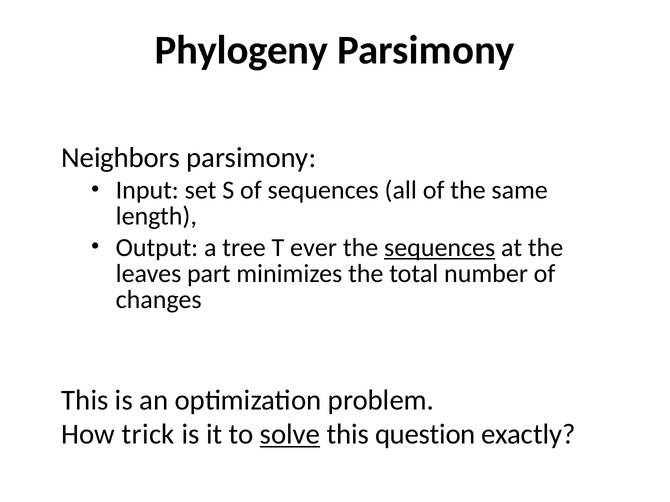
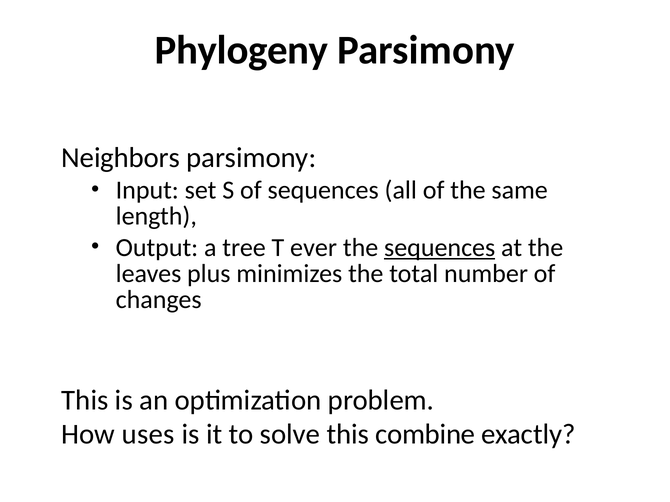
part: part -> plus (209, 274)
trick: trick -> uses (148, 435)
solve underline: present -> none (290, 435)
question: question -> combine (425, 435)
